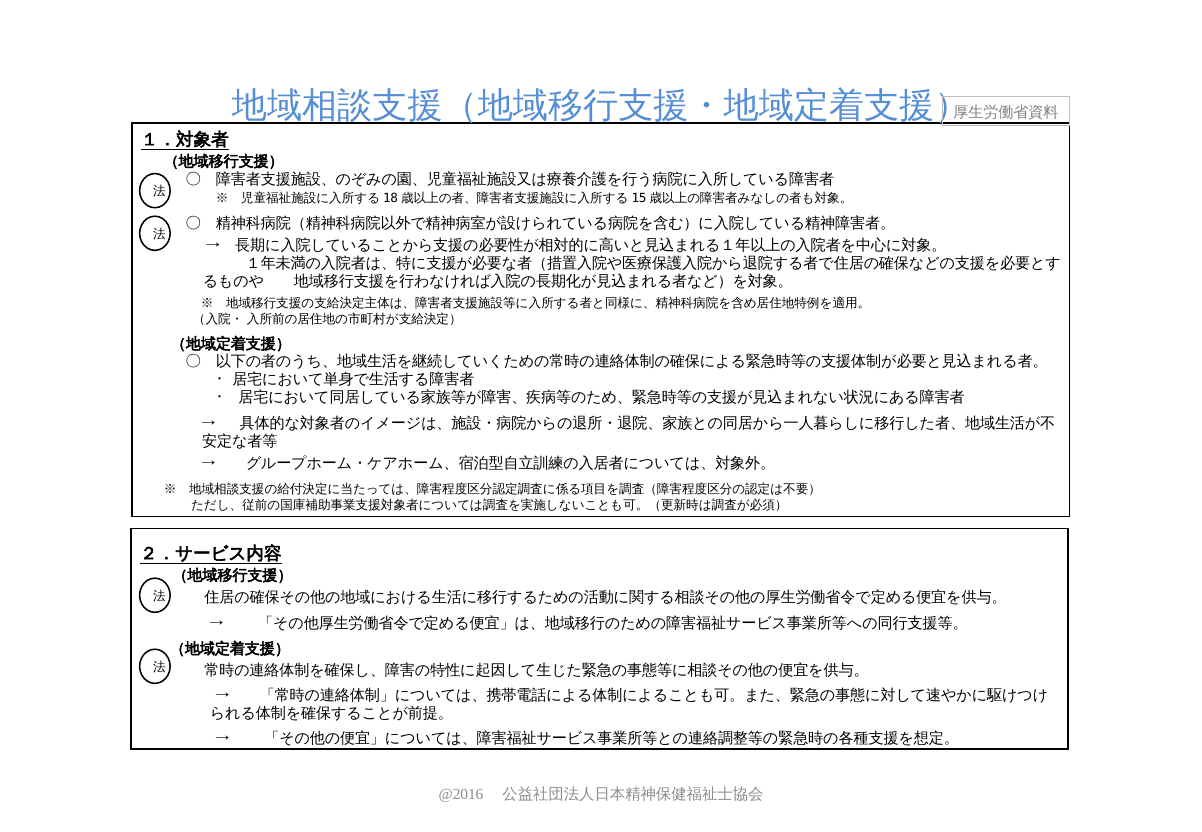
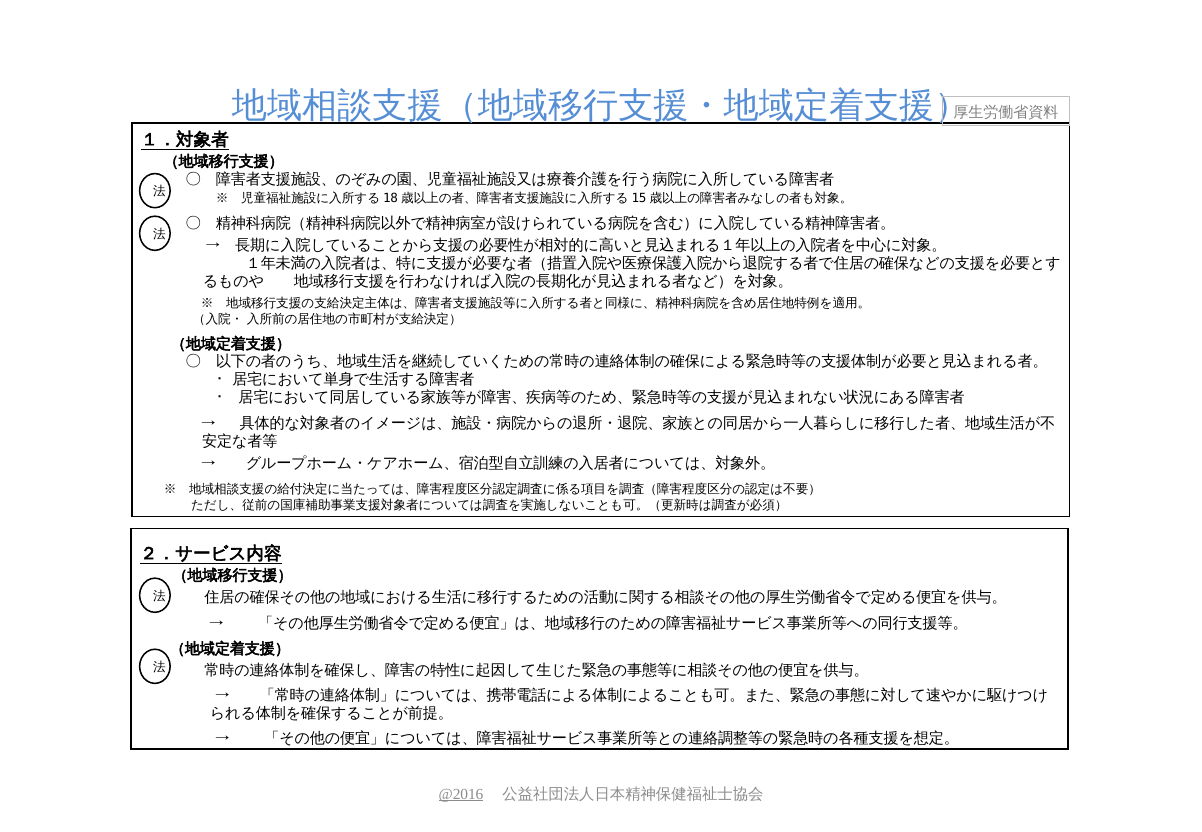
@2016 underline: none -> present (461, 794)
